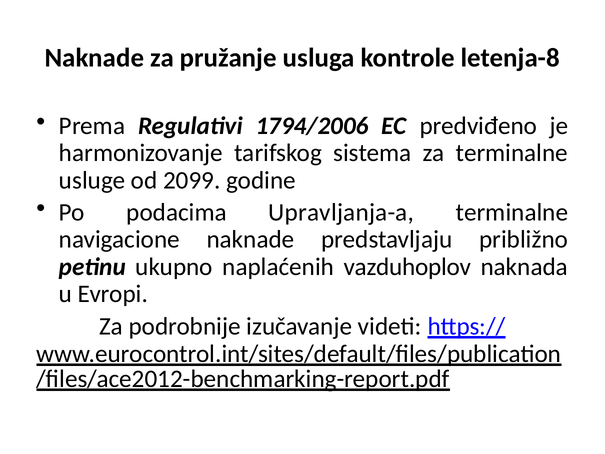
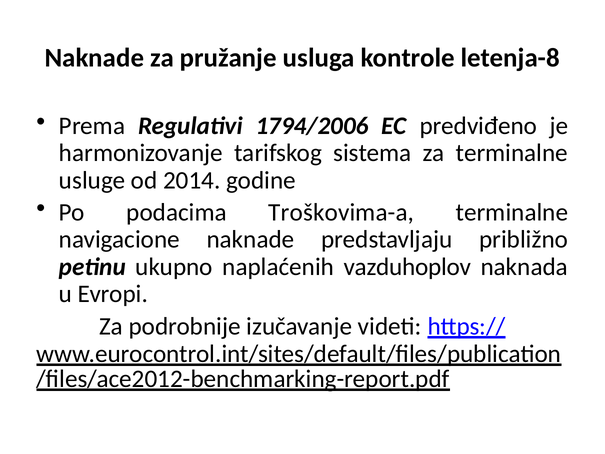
2099: 2099 -> 2014 (192, 180)
Upravljanja-a: Upravljanja-a -> Troškovima-a (341, 212)
